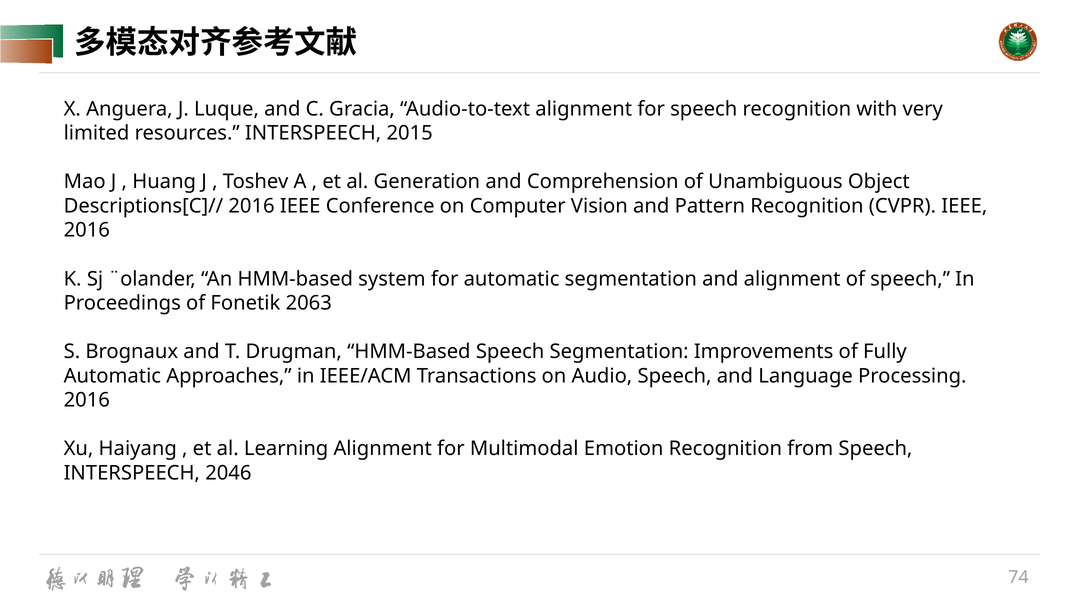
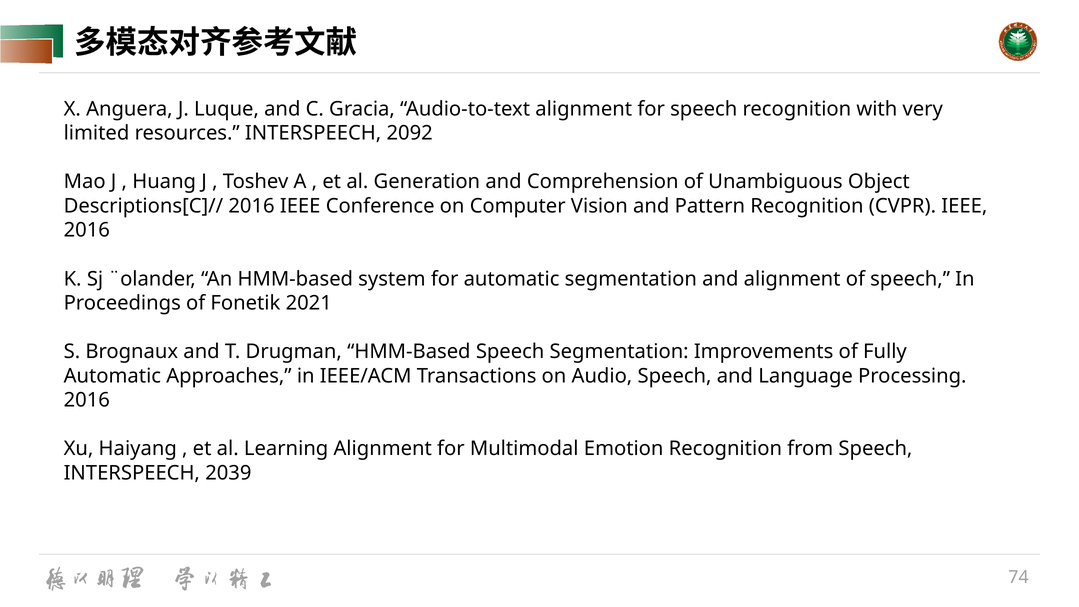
2015: 2015 -> 2092 (410, 133)
2063: 2063 -> 2021 (309, 303)
2046: 2046 -> 2039 (228, 473)
